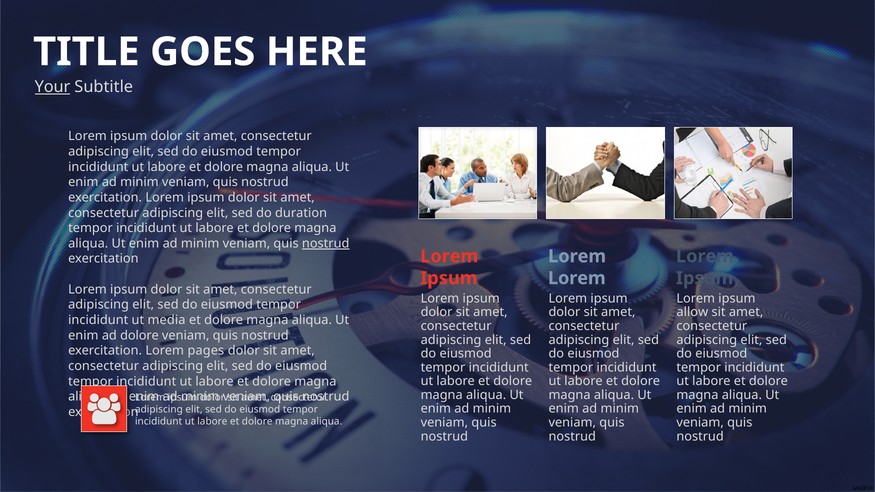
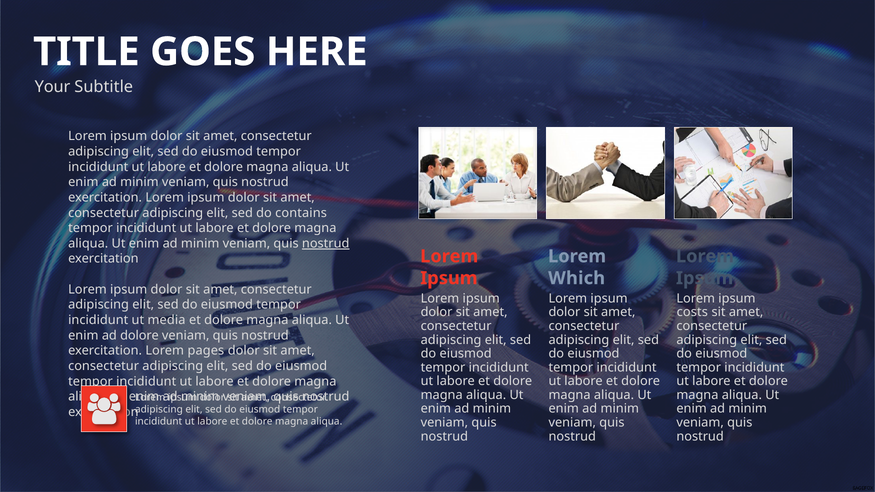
Your underline: present -> none (53, 87)
duration: duration -> contains (301, 213)
Lorem: Lorem -> Which (577, 278)
allow: allow -> costs (692, 312)
